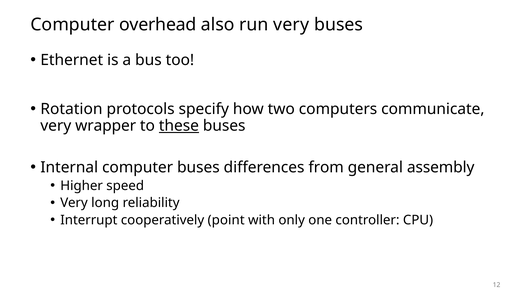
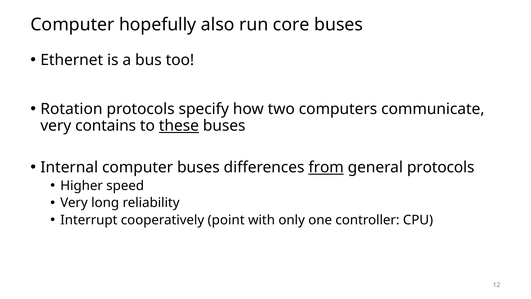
overhead: overhead -> hopefully (158, 25)
run very: very -> core (291, 25)
wrapper: wrapper -> contains (106, 126)
from underline: none -> present (326, 167)
general assembly: assembly -> protocols (441, 167)
